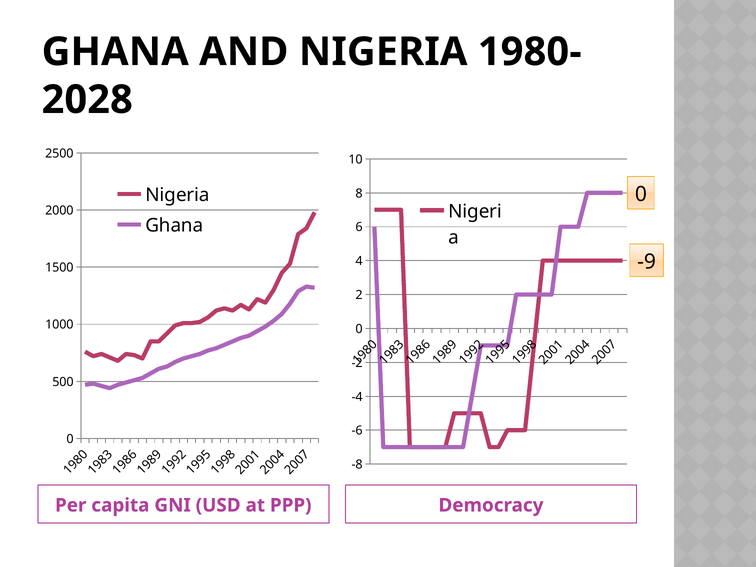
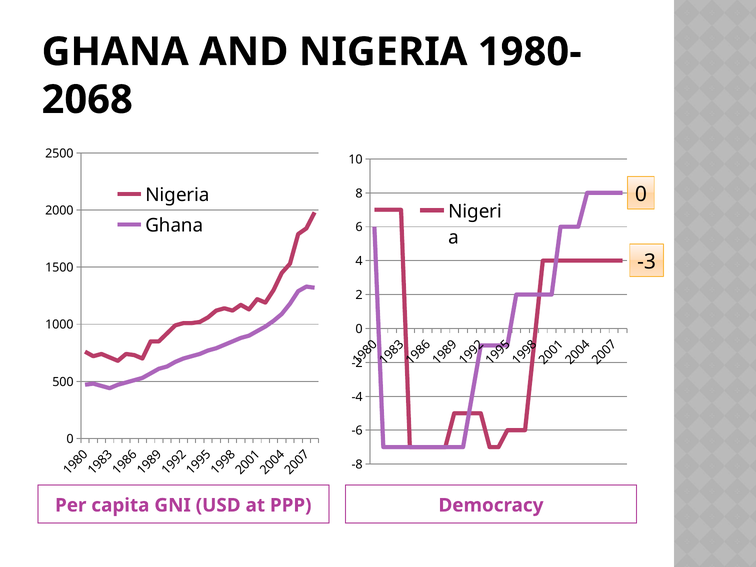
2028: 2028 -> 2068 (87, 100)
-9: -9 -> -3 (647, 262)
